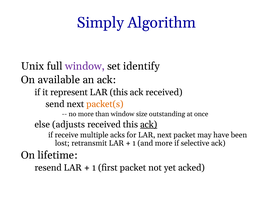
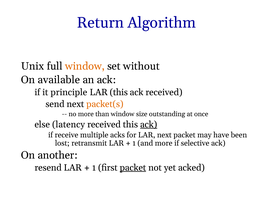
Simply: Simply -> Return (100, 23)
window colour: purple -> orange (85, 66)
identify: identify -> without (141, 66)
represent: represent -> principle (69, 92)
adjusts: adjusts -> latency (69, 124)
lifetime: lifetime -> another (58, 155)
packet underline: none -> present (133, 167)
